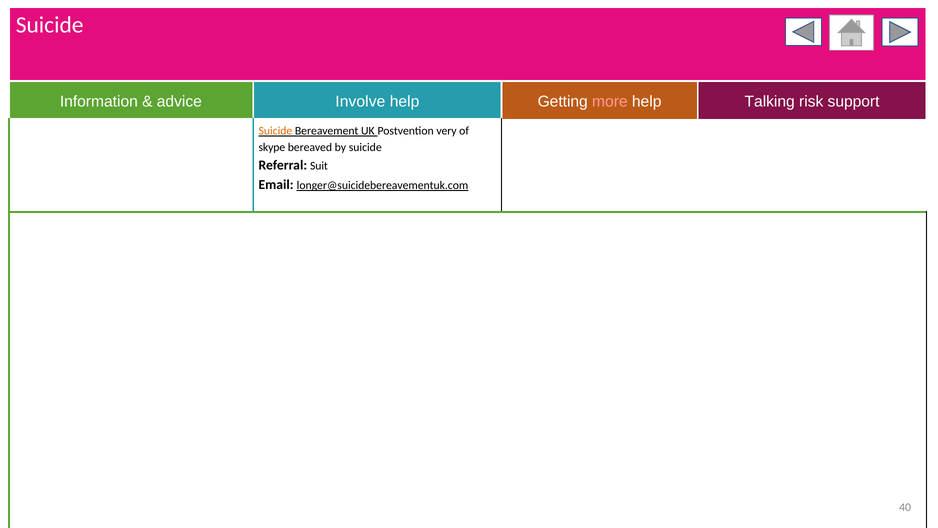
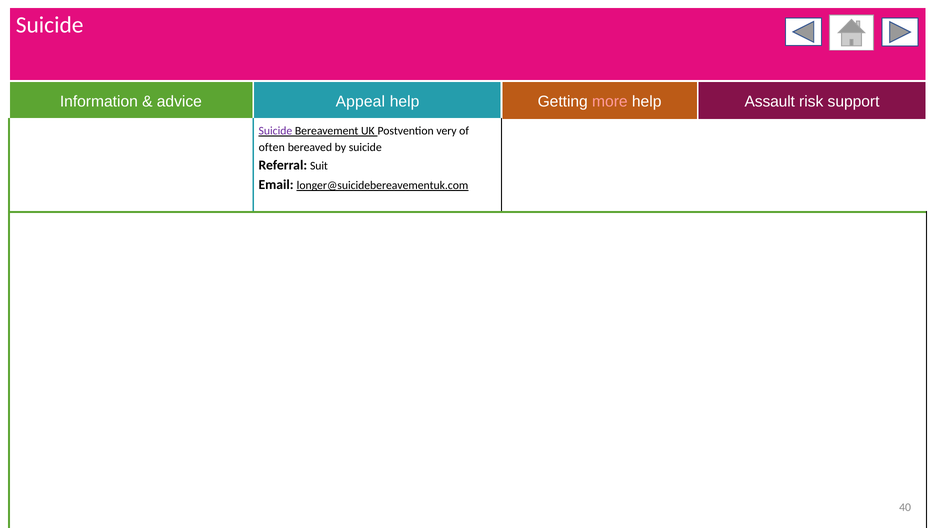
Involve: Involve -> Appeal (360, 101)
Talking: Talking -> Assault (770, 101)
Suicide colour: orange -> purple (275, 131)
skype: skype -> often (272, 147)
